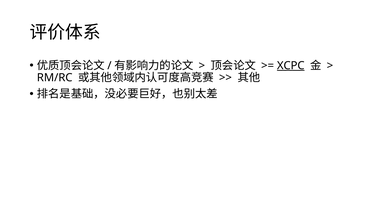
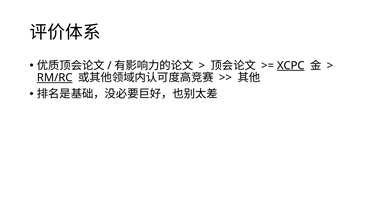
RM/RC underline: none -> present (55, 78)
